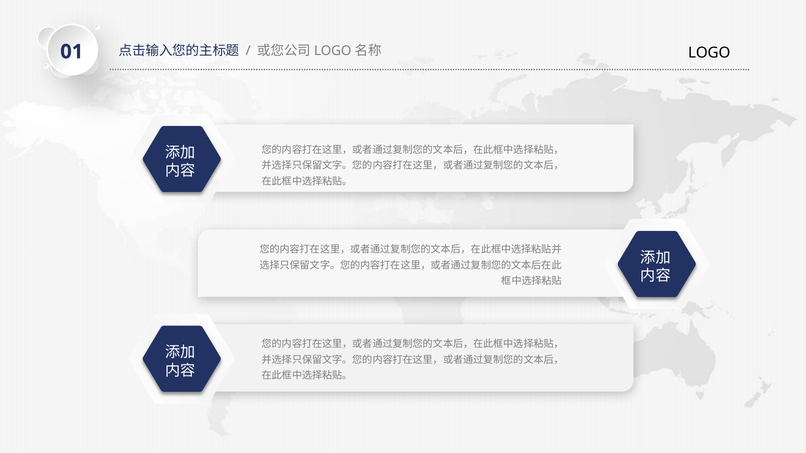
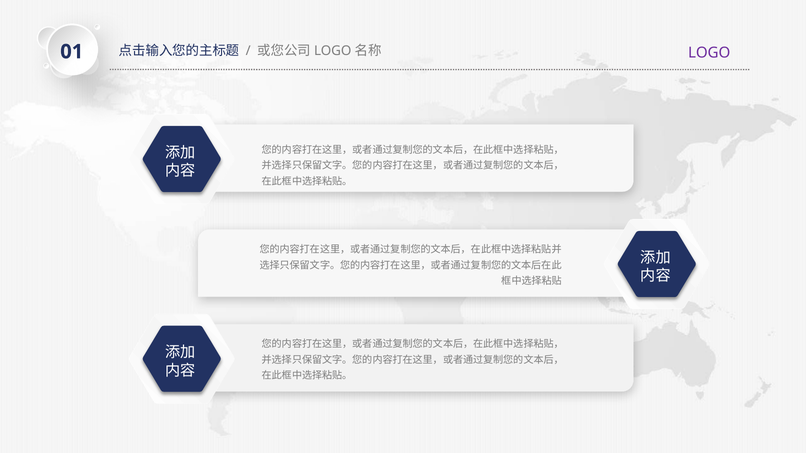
LOGO colour: black -> purple (709, 53)
